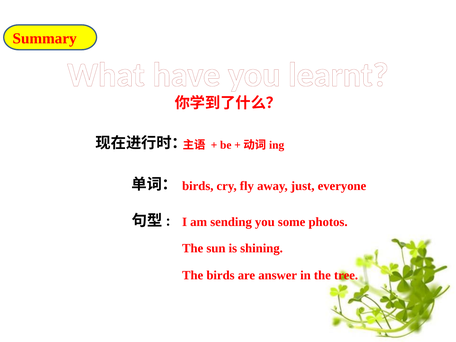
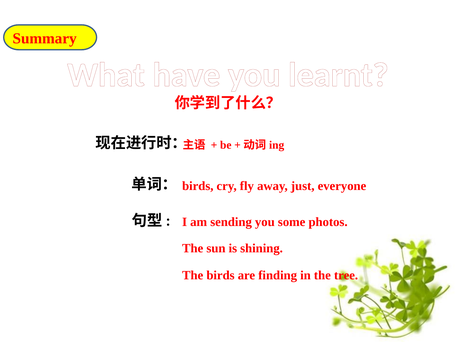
answer: answer -> finding (278, 275)
